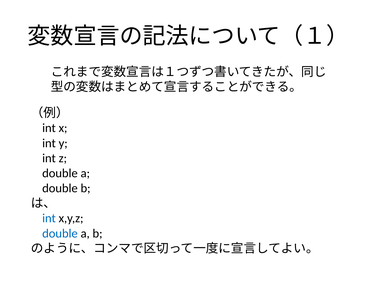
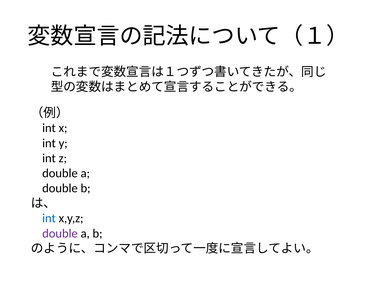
double colour: blue -> purple (60, 234)
